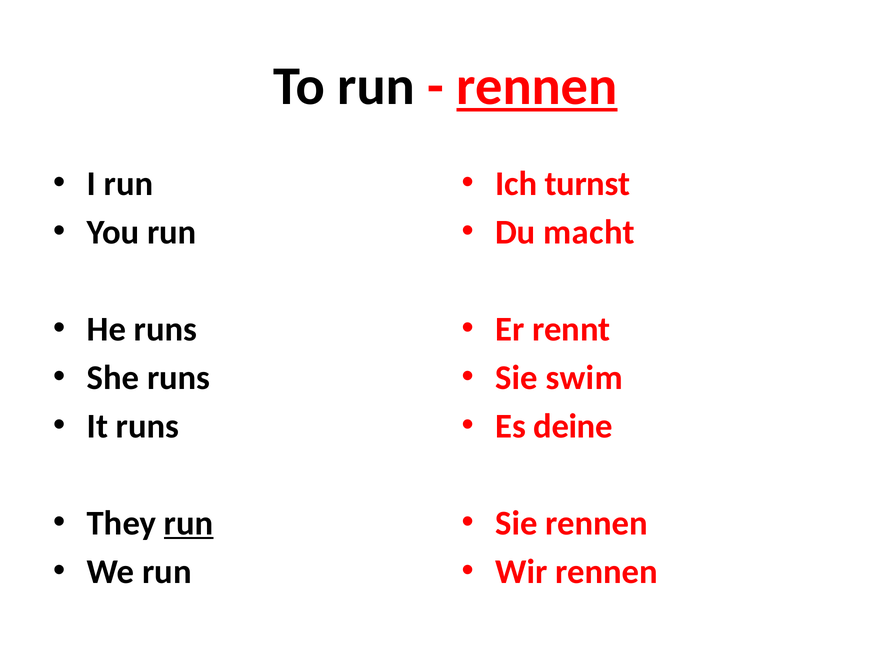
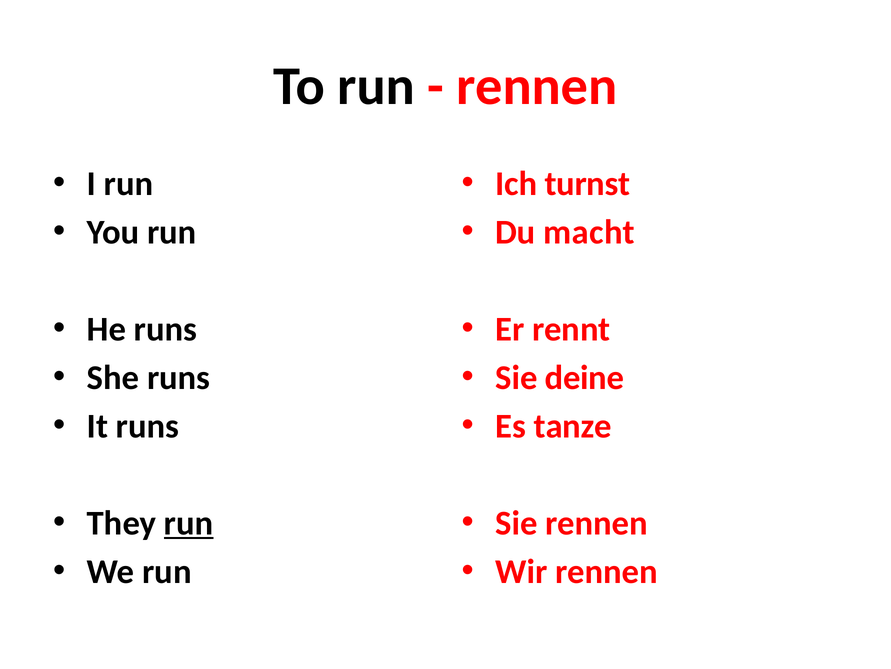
rennen underline: present -> none (537, 86)
swim: swim -> deine (585, 377)
deine: deine -> tanze (573, 426)
